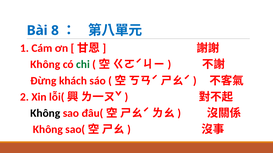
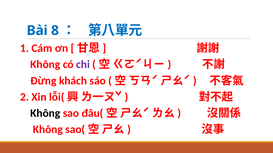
chi colour: green -> purple (83, 65)
